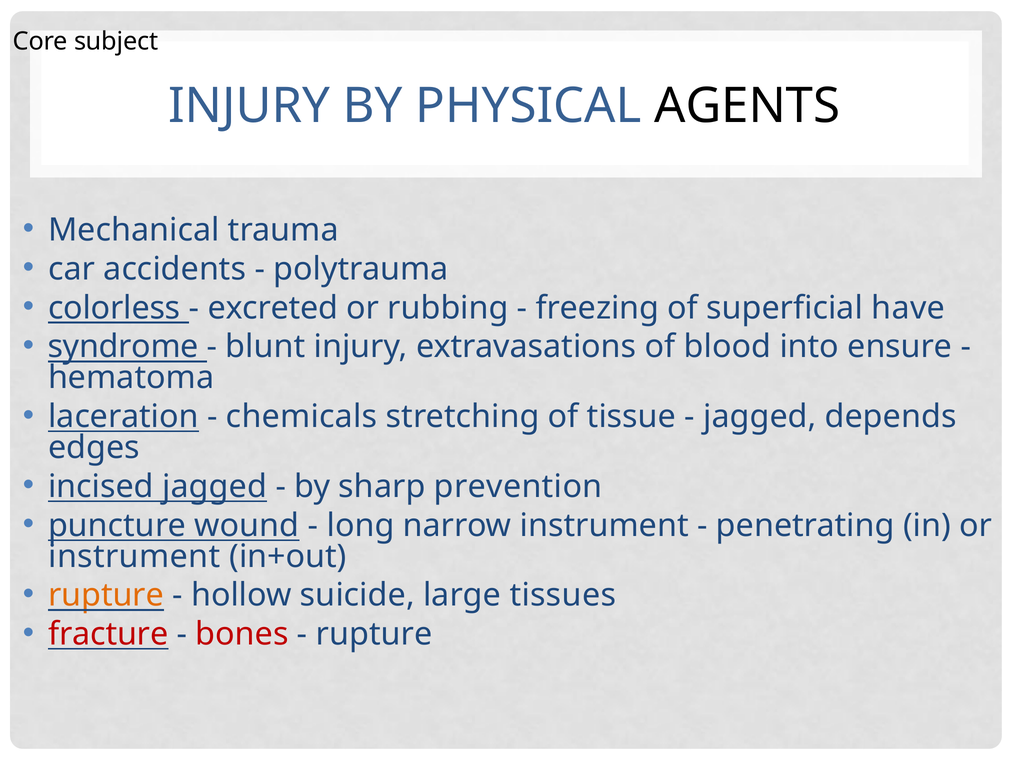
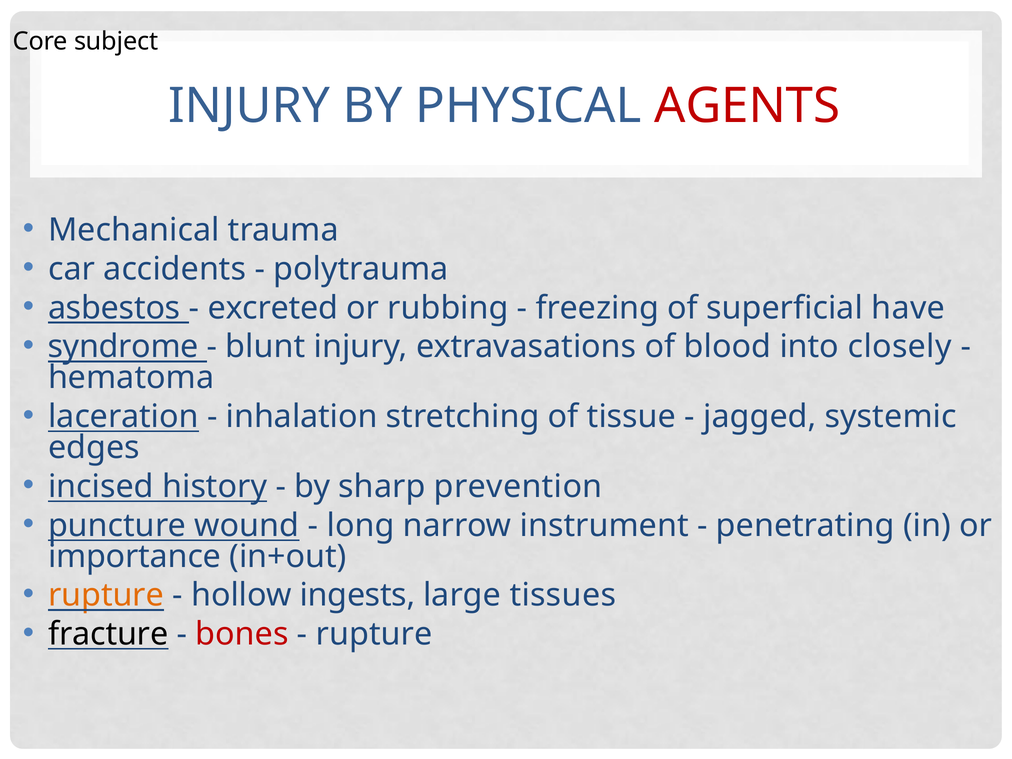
AGENTS colour: black -> red (747, 106)
colorless: colorless -> asbestos (114, 308)
ensure: ensure -> closely (900, 347)
chemicals: chemicals -> inhalation (302, 417)
depends: depends -> systemic (891, 417)
incised jagged: jagged -> history (215, 486)
instrument: instrument -> importance (135, 556)
suicide: suicide -> ingests (358, 595)
fracture colour: red -> black (108, 634)
